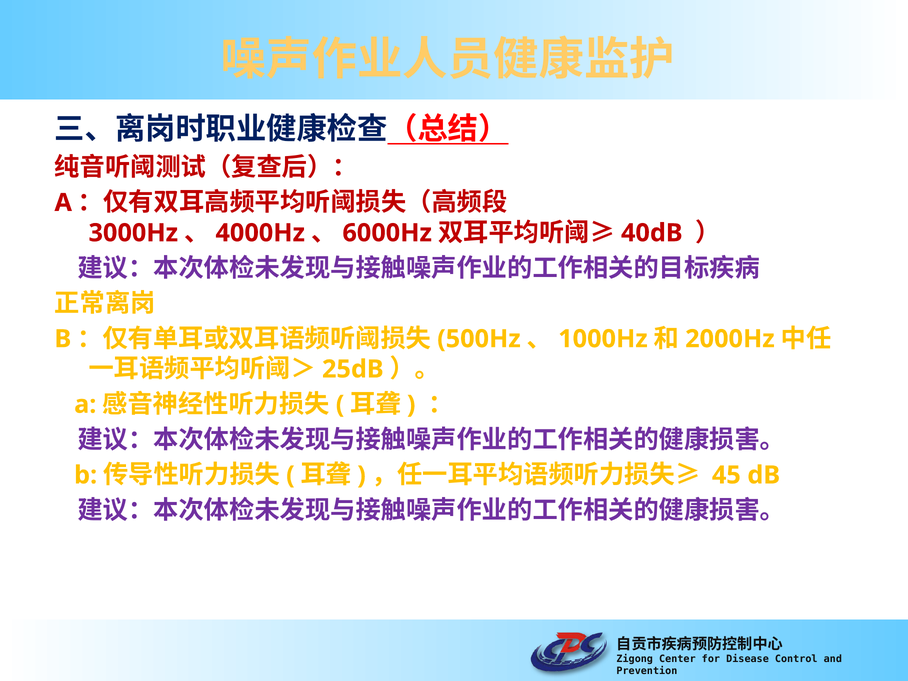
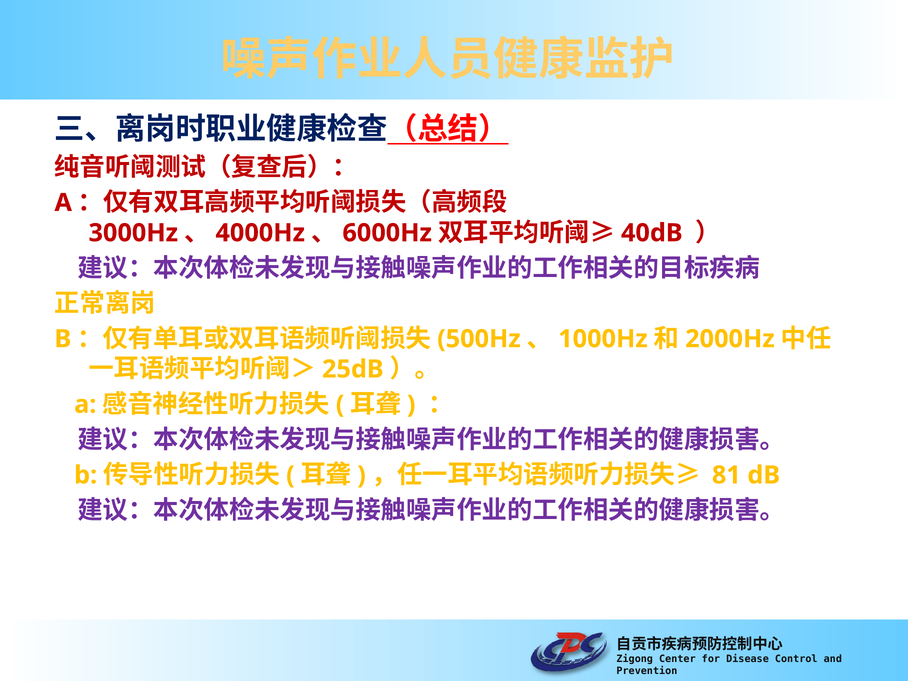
45: 45 -> 81 (726, 475)
